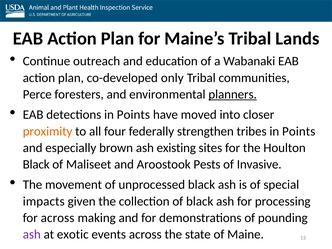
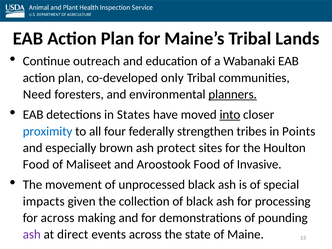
Perce: Perce -> Need (37, 94)
detections in Points: Points -> States (133, 115)
into underline: none -> present (230, 115)
proximity colour: orange -> blue (48, 131)
existing: existing -> protect (176, 148)
Black: Black -> Food (36, 164)
Aroostook Pests: Pests -> Food (207, 164)
exotic: exotic -> direct (73, 234)
